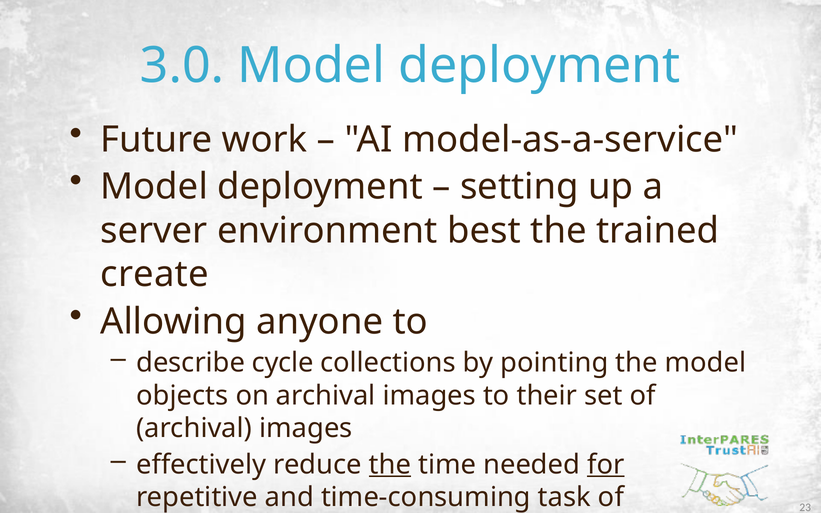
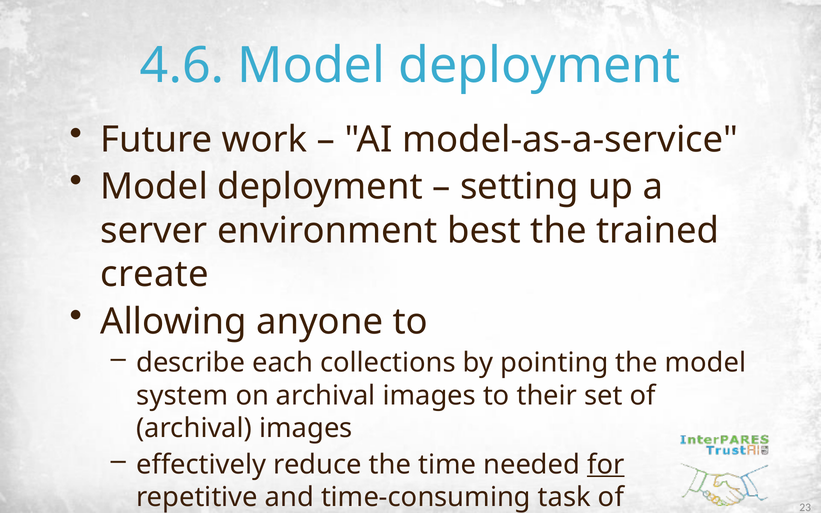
3.0: 3.0 -> 4.6 (182, 66)
cycle: cycle -> each (283, 363)
objects: objects -> system (182, 396)
the underline: present -> none (390, 465)
